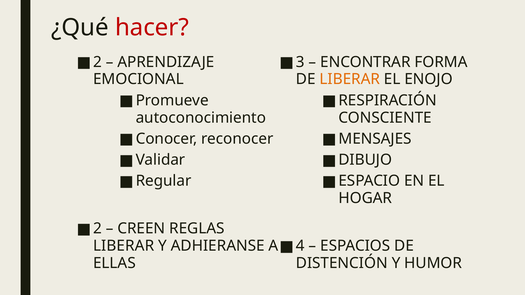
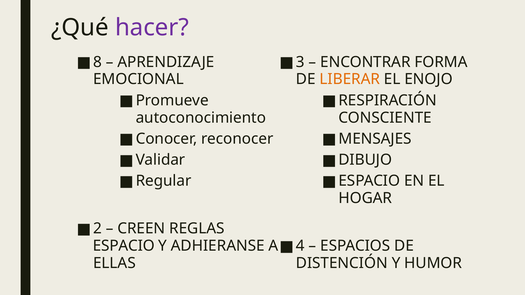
hacer colour: red -> purple (152, 28)
2: 2 -> 8 (98, 62)
LIBERAR: LIBERAR -> ESPACIO (124, 246)
